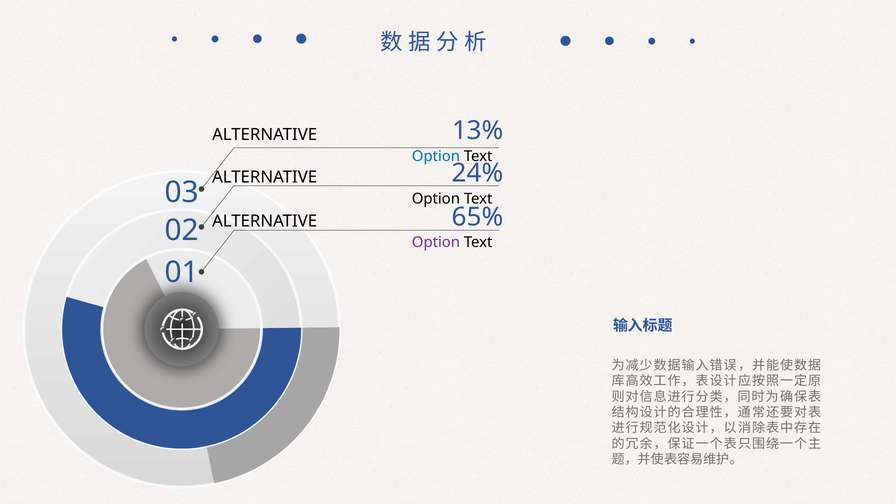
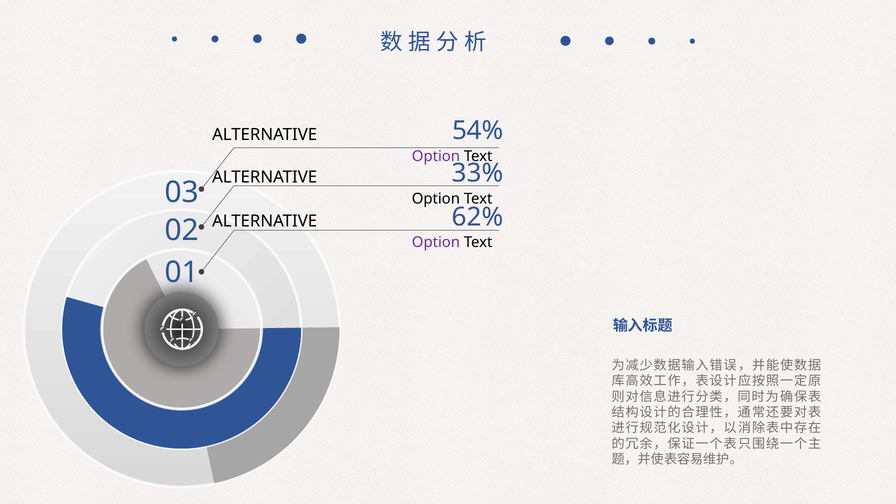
13%: 13% -> 54% (478, 131)
Option colour: blue -> purple (436, 156)
24%: 24% -> 33% (478, 173)
65%: 65% -> 62% (478, 217)
